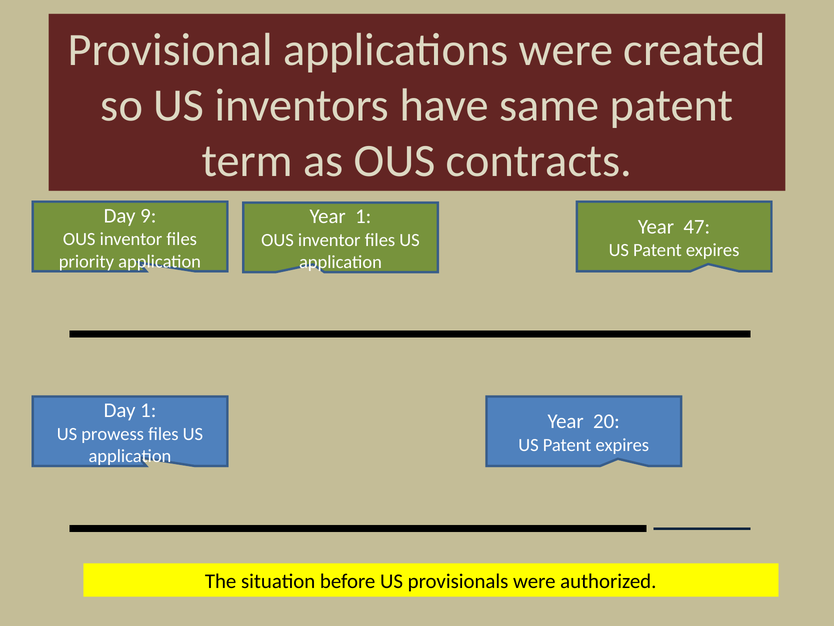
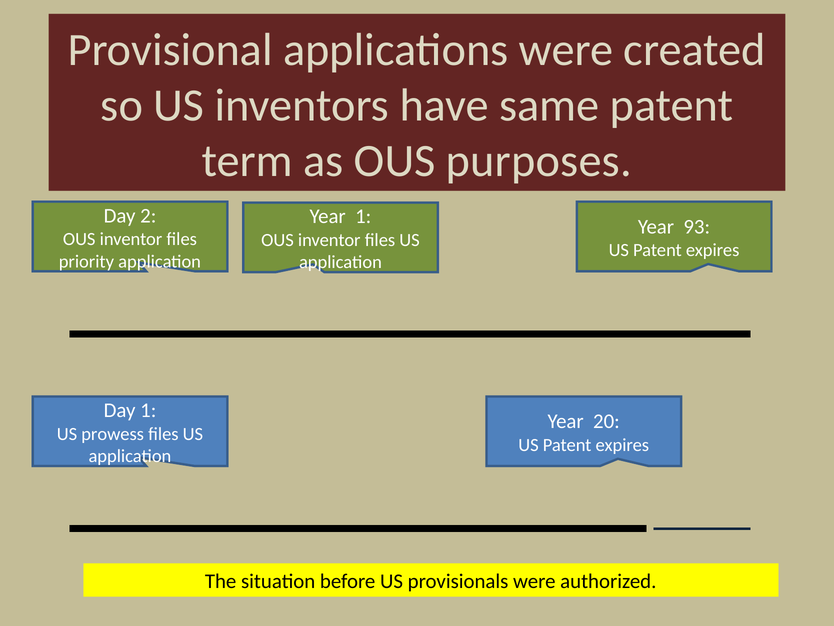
contracts: contracts -> purposes (539, 161)
9: 9 -> 2 (148, 216)
47: 47 -> 93 (697, 227)
